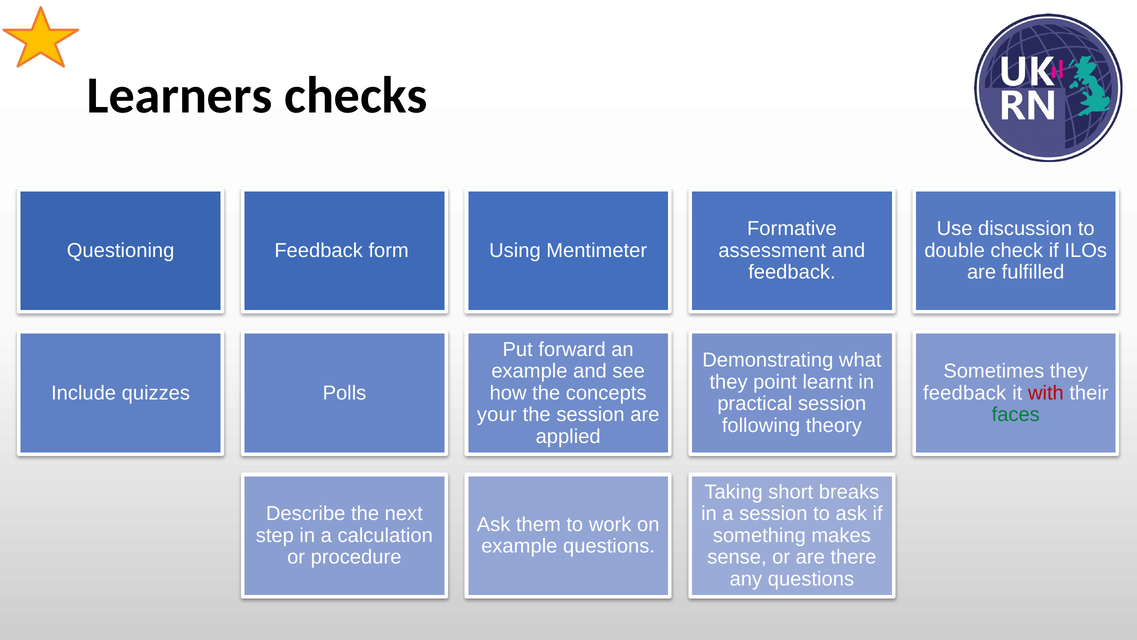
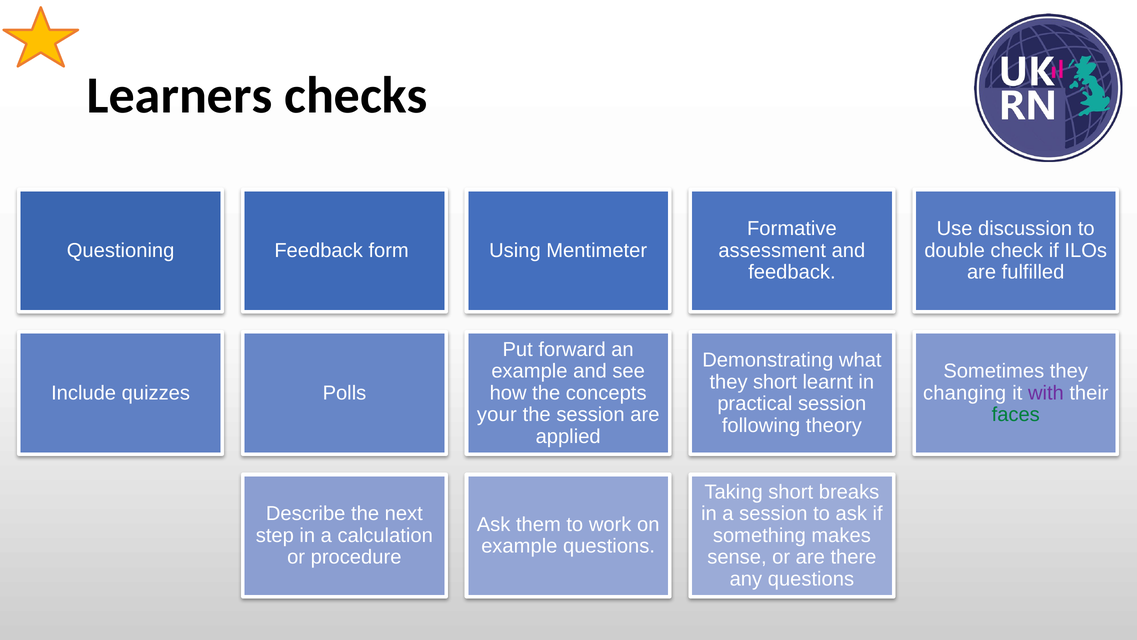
they point: point -> short (775, 382)
feedback: feedback -> changing (965, 393)
with colour: red -> purple (1046, 393)
